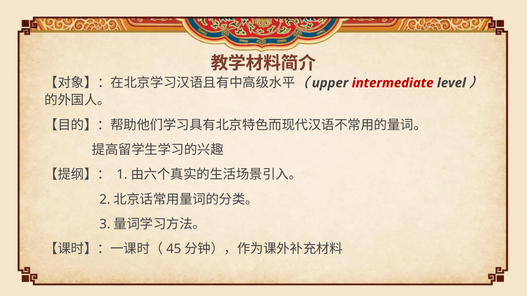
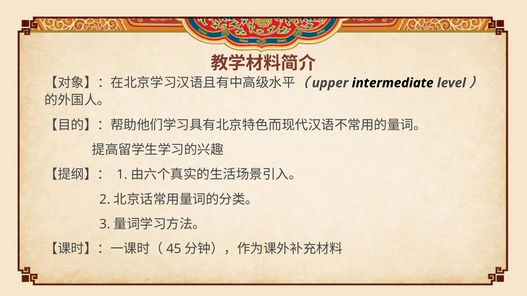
intermediate colour: red -> black (393, 83)
